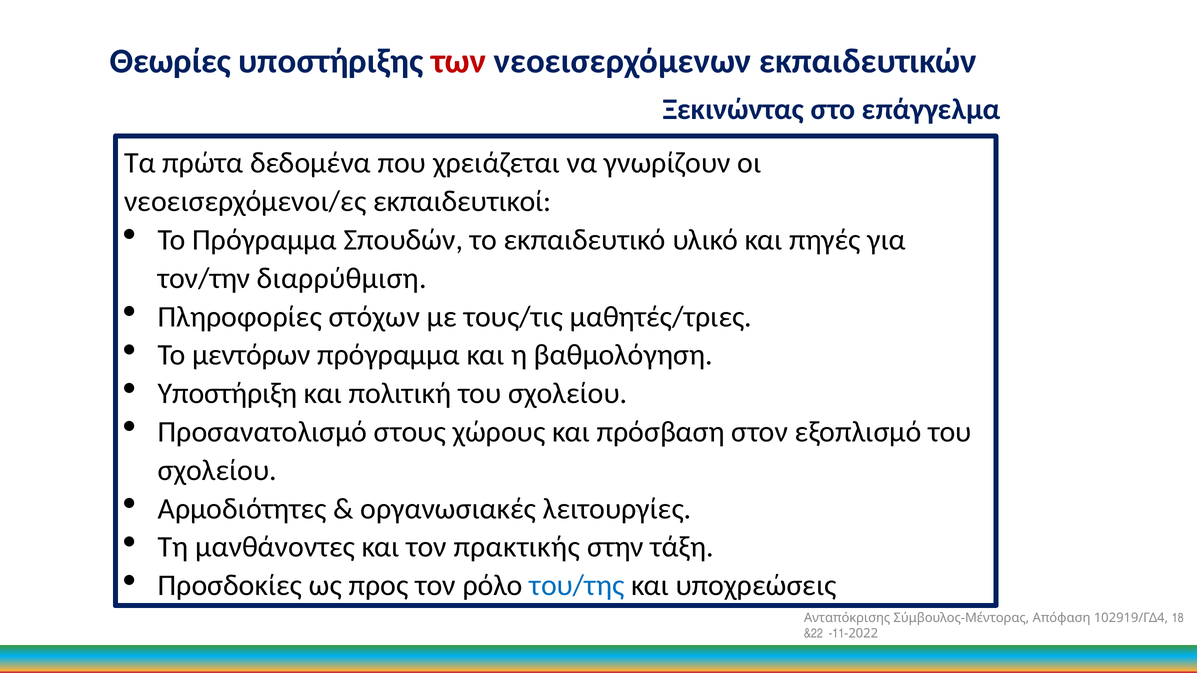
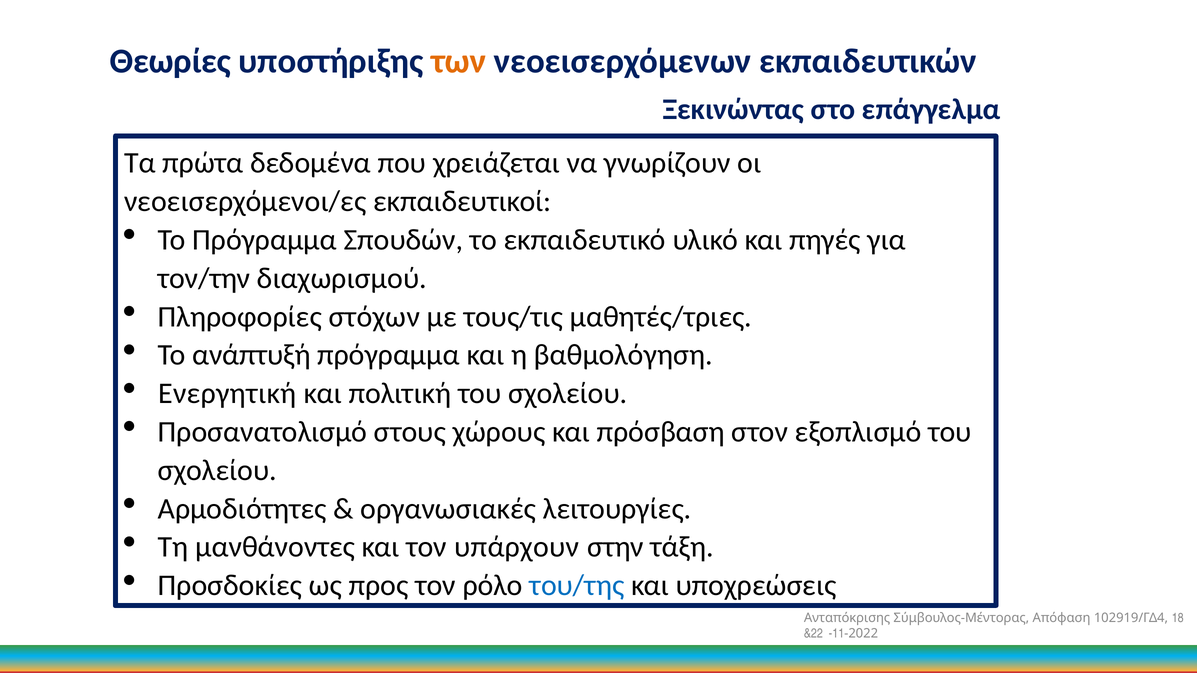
των colour: red -> orange (459, 61)
διαρρύθμιση: διαρρύθμιση -> διαχωρισμού (342, 278)
μεντόρων: μεντόρων -> ανάπτυξή (251, 355)
Υποστήριξη: Υποστήριξη -> Ενεργητική (227, 394)
πρακτικής: πρακτικής -> υπάρχουν (517, 547)
